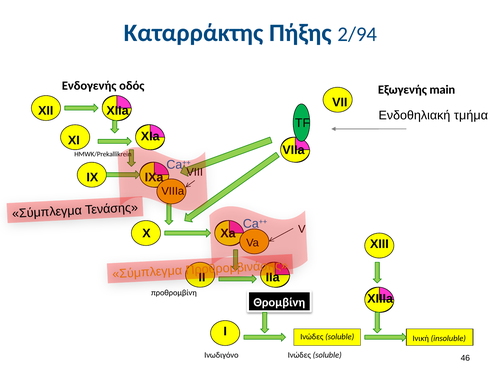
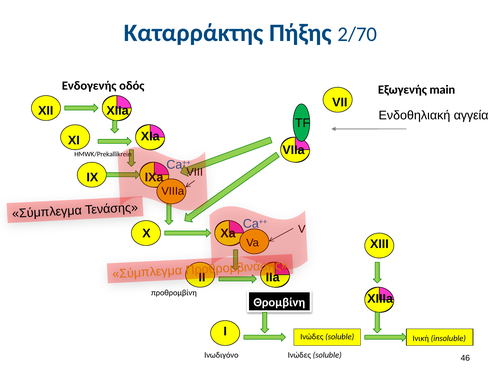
2/94: 2/94 -> 2/70 (357, 34)
τμήμα: τμήμα -> αγγεία (471, 115)
